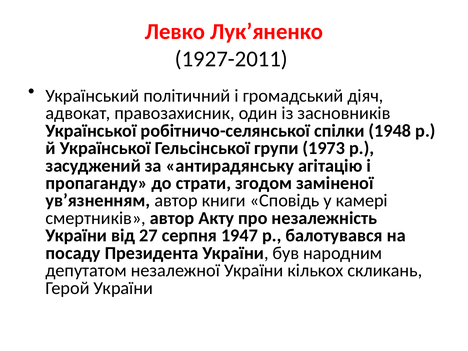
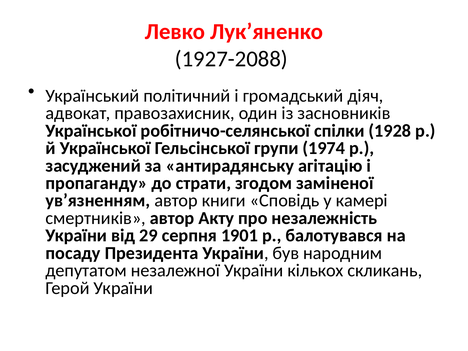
1927-2011: 1927-2011 -> 1927-2088 (231, 59)
1948: 1948 -> 1928 (390, 131)
1973: 1973 -> 1974 (324, 148)
27: 27 -> 29 (149, 236)
1947: 1947 -> 1901 (240, 236)
